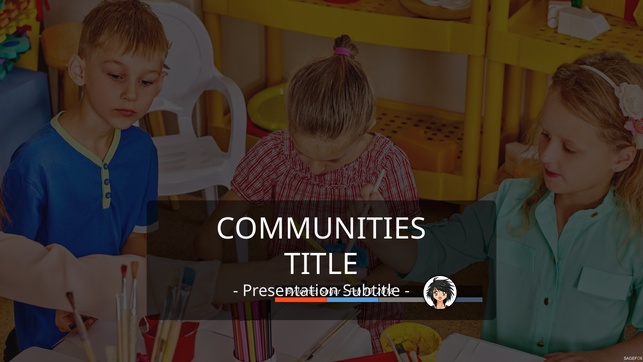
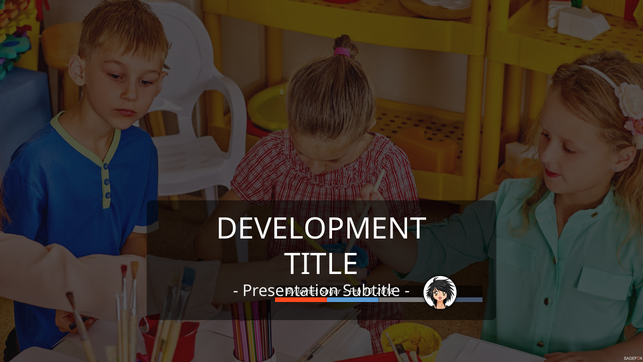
COMMUNITIES: COMMUNITIES -> DEVELOPMENT (321, 229)
